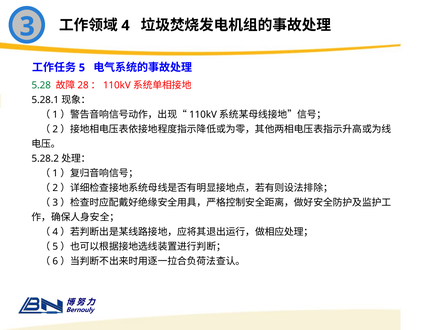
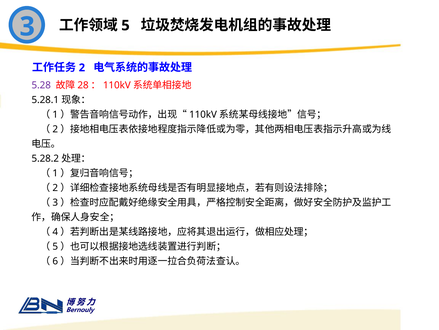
4: 4 -> 5 (125, 25)
5: 5 -> 2 (82, 68)
5.28 colour: green -> purple (41, 85)
